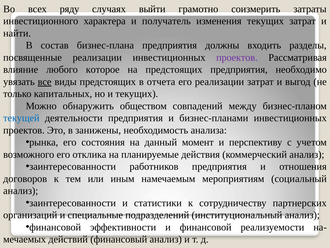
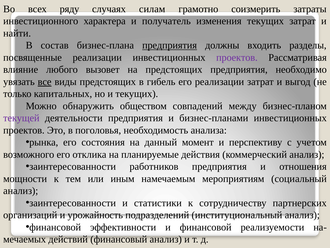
выйти: выйти -> силам (152, 9)
предприятия underline: none -> present (170, 45)
которое: которое -> вызовет (103, 69)
отчета: отчета -> гибель (161, 82)
текущей colour: blue -> purple (21, 118)
занижены: занижены -> поголовья (98, 130)
договоров: договоров -> мощности (25, 178)
специальные: специальные -> урожайность (95, 215)
